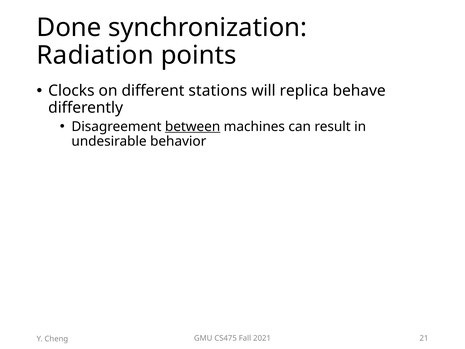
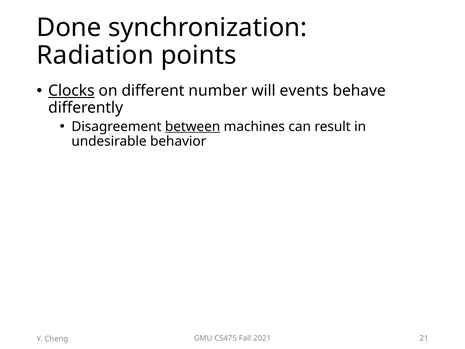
Clocks underline: none -> present (71, 91)
stations: stations -> number (218, 91)
replica: replica -> events (304, 91)
